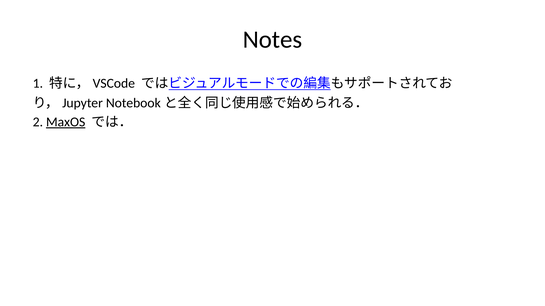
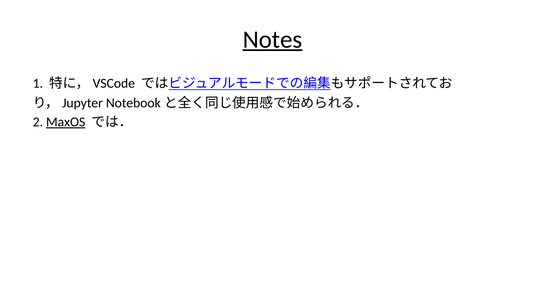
Notes underline: none -> present (272, 40)
